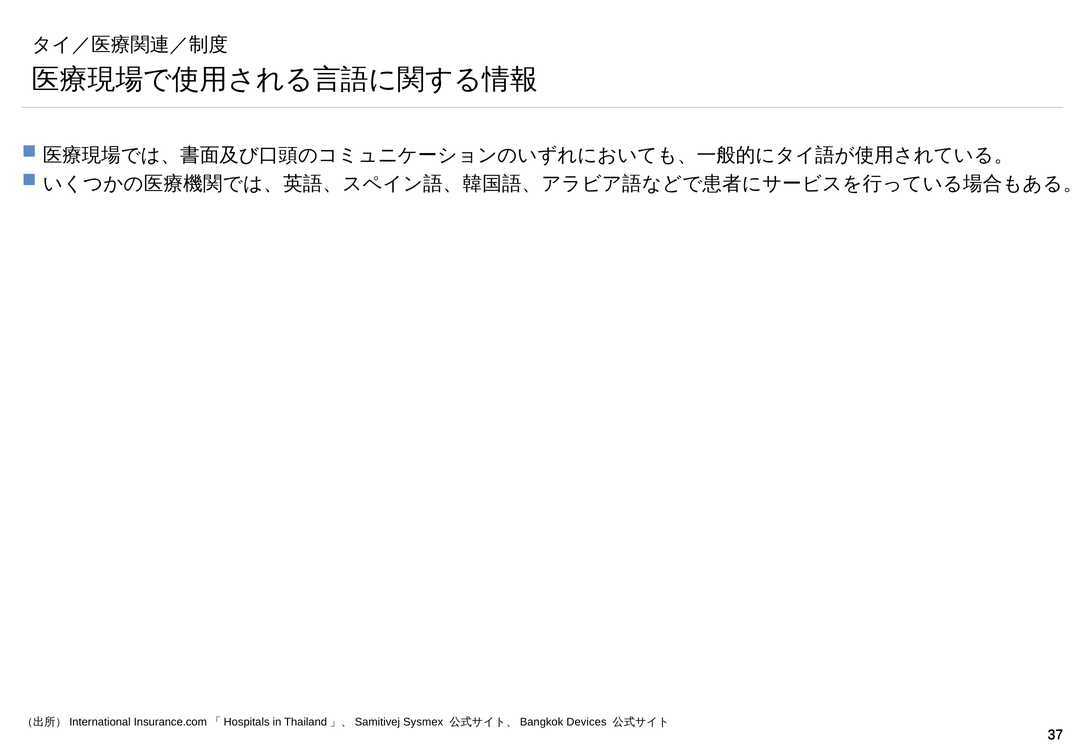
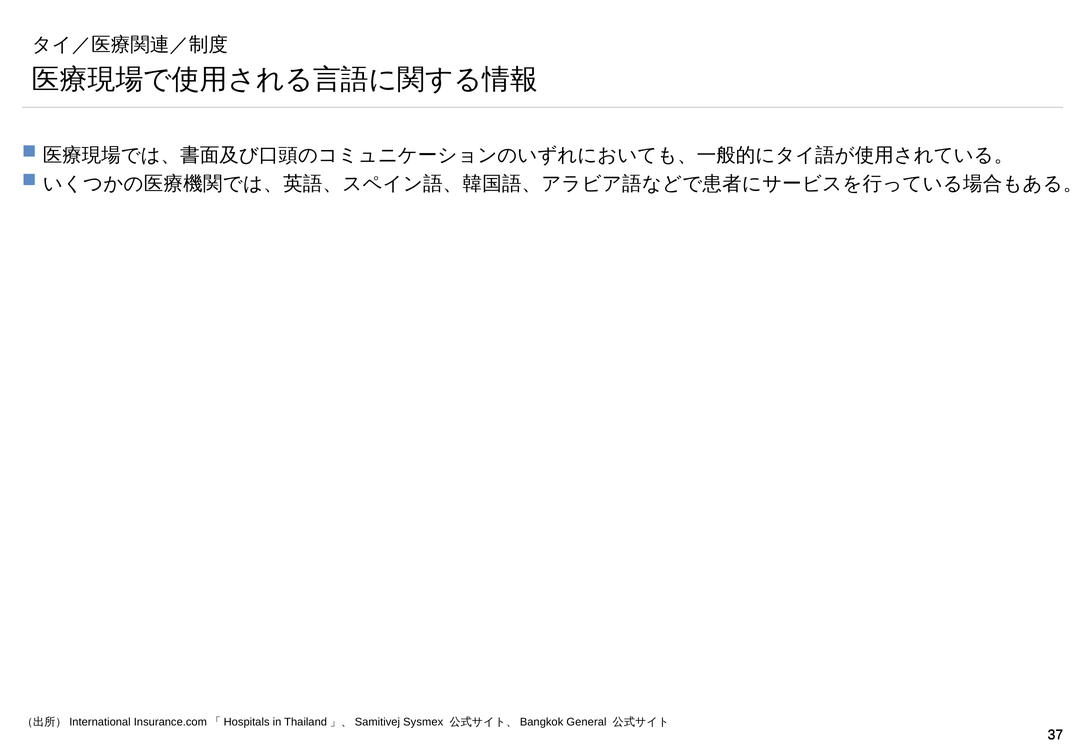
Devices: Devices -> General (586, 722)
